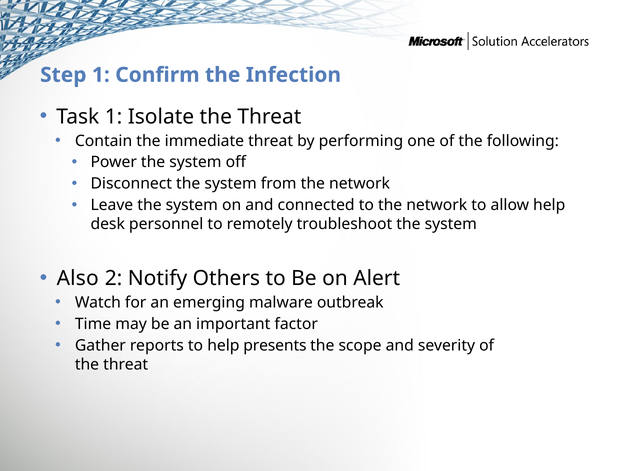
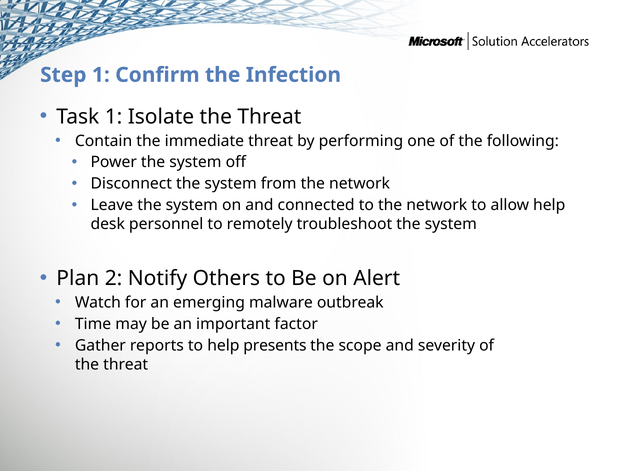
Also: Also -> Plan (78, 279)
